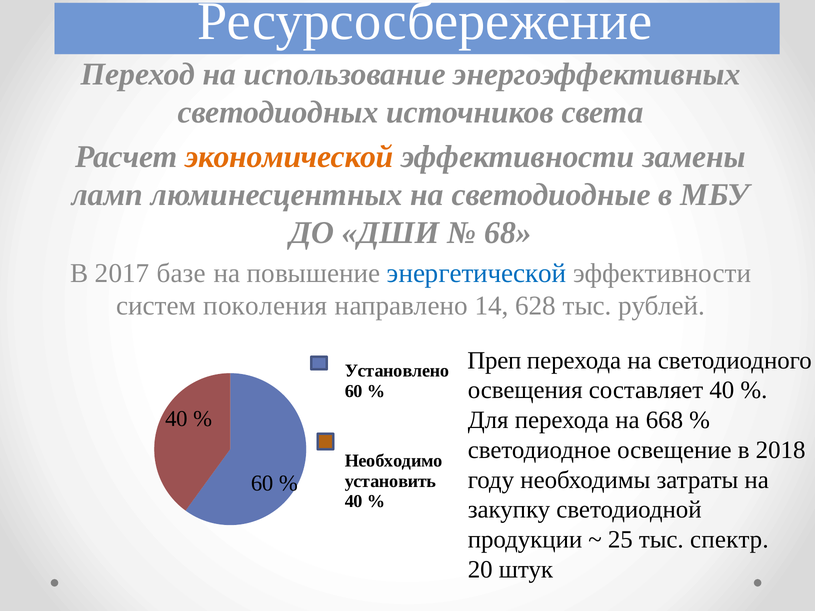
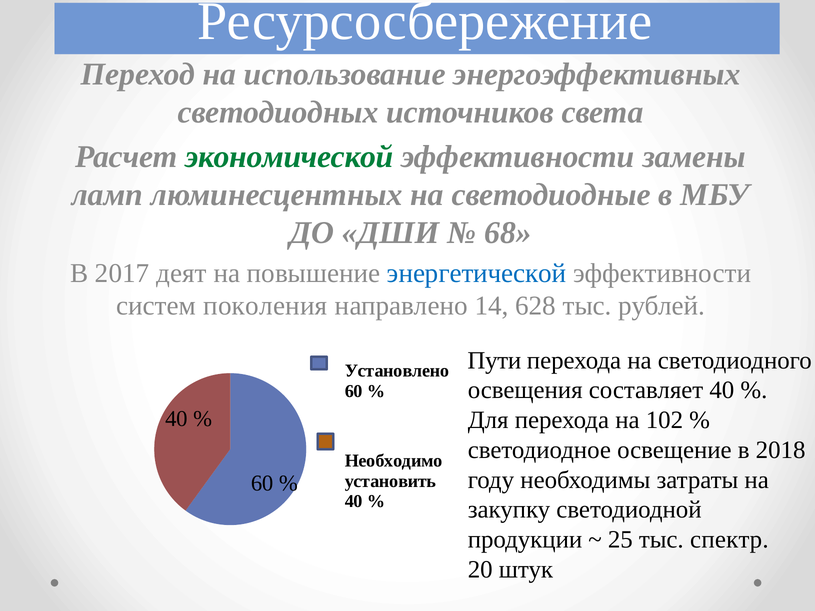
экономической colour: orange -> green (289, 157)
базе: базе -> деят (181, 273)
Преп: Преп -> Пути (494, 361)
668: 668 -> 102 (664, 420)
